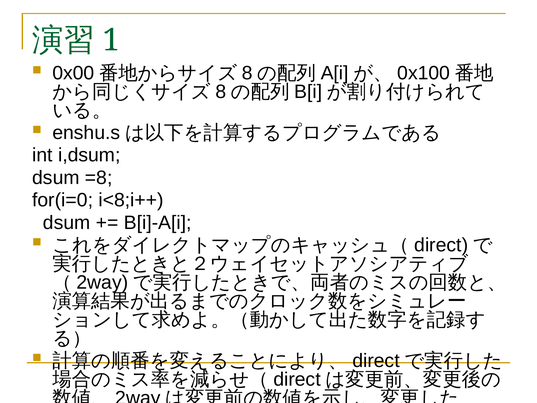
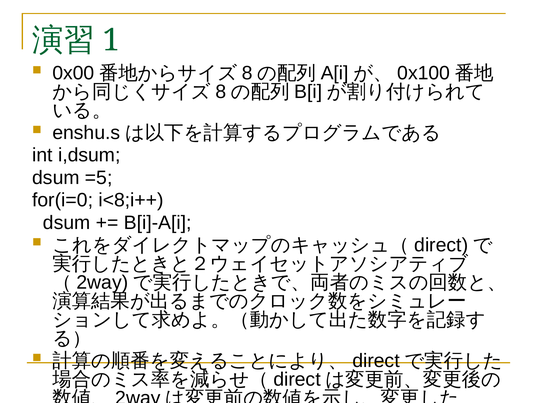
=8: =8 -> =5 (99, 178)
